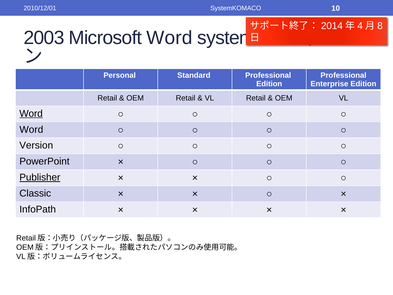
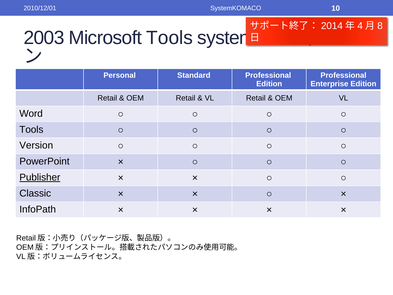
Microsoft Word: Word -> Tools (170, 38)
Word underline: present -> none (31, 113)
Word: Word -> Tools (31, 129)
